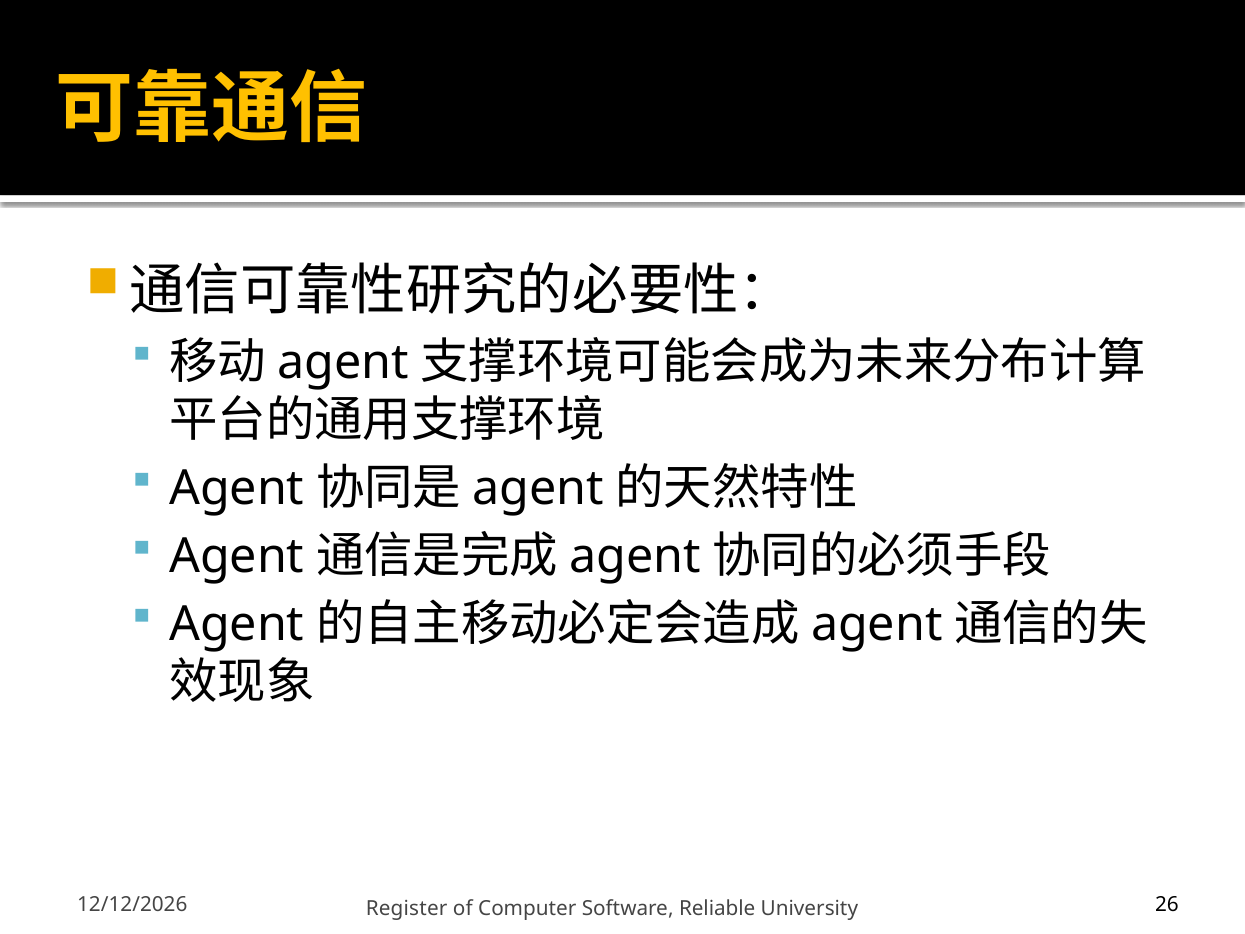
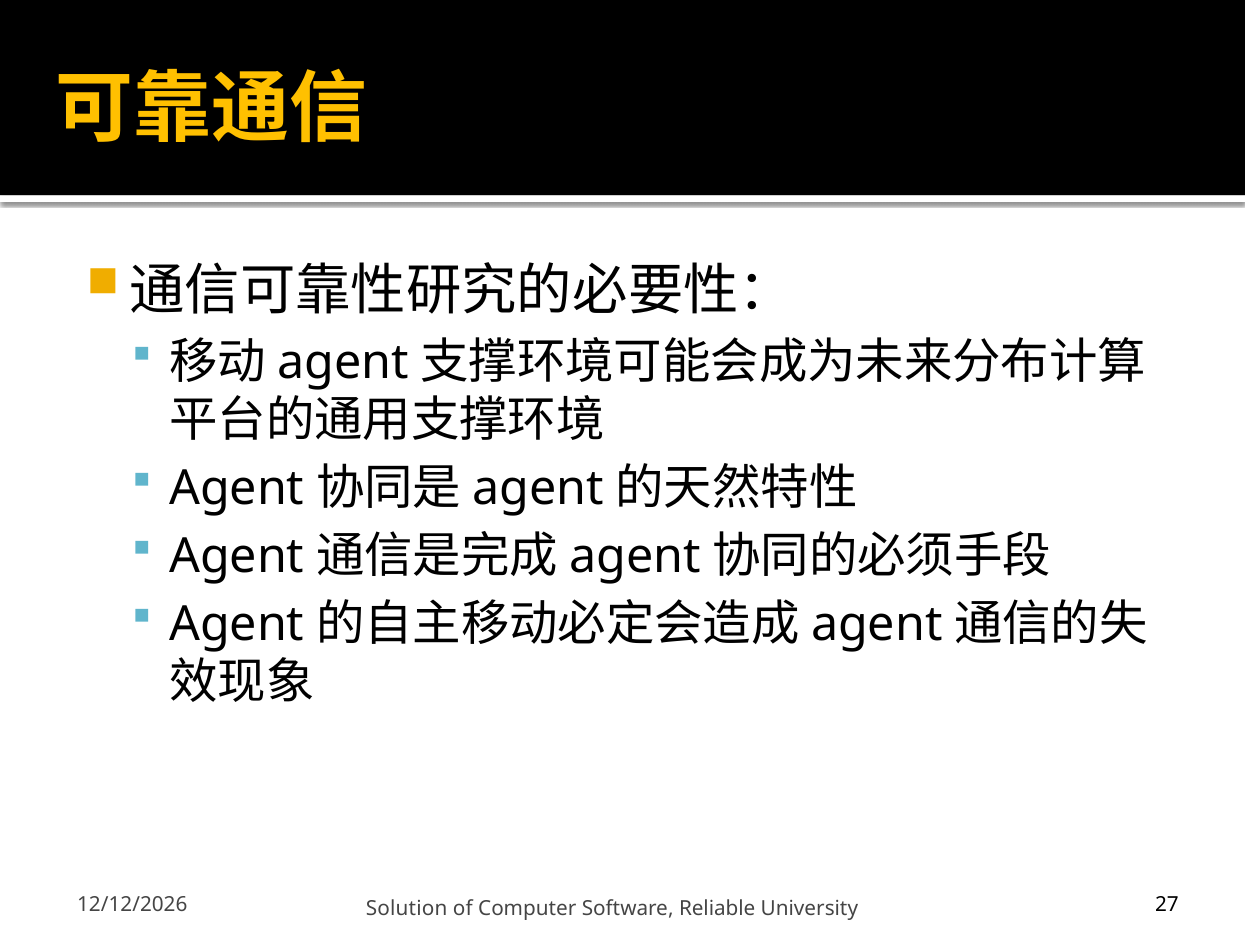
Register: Register -> Solution (407, 908)
26: 26 -> 27 (1167, 905)
